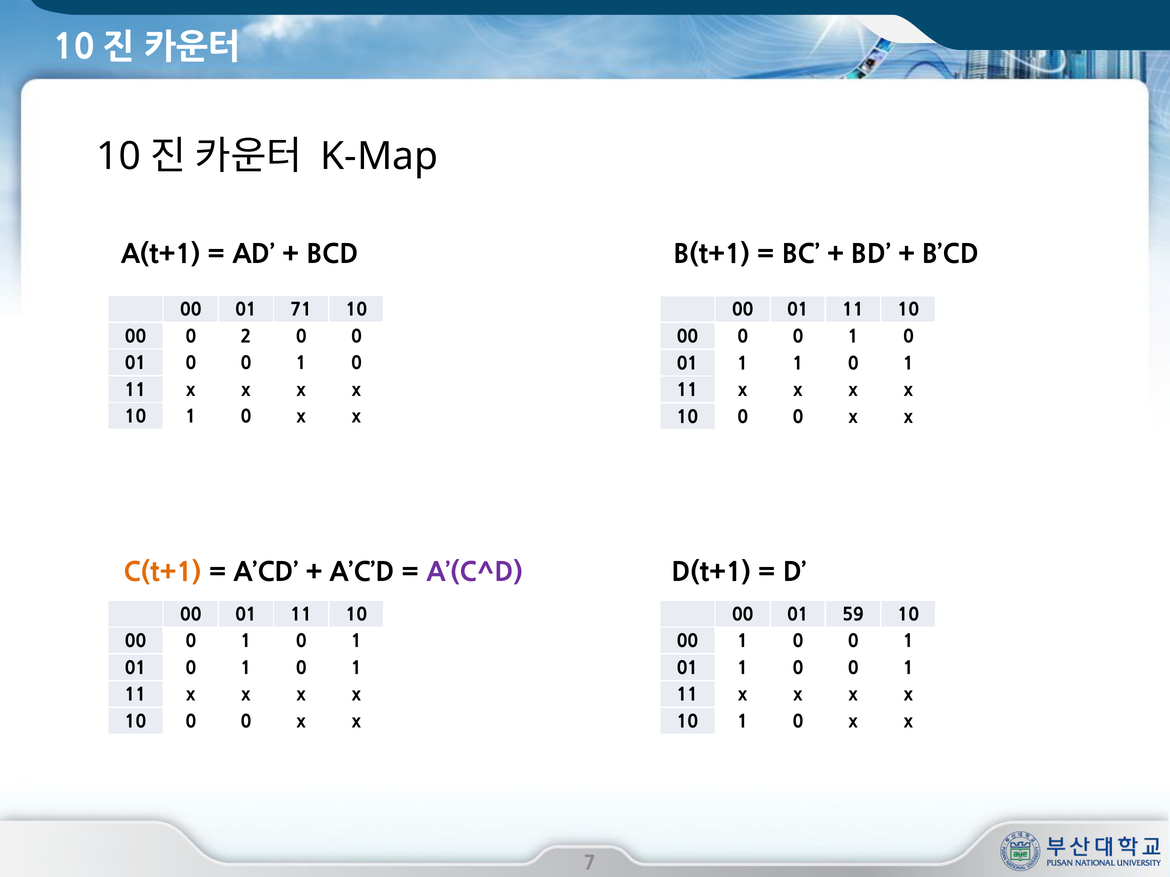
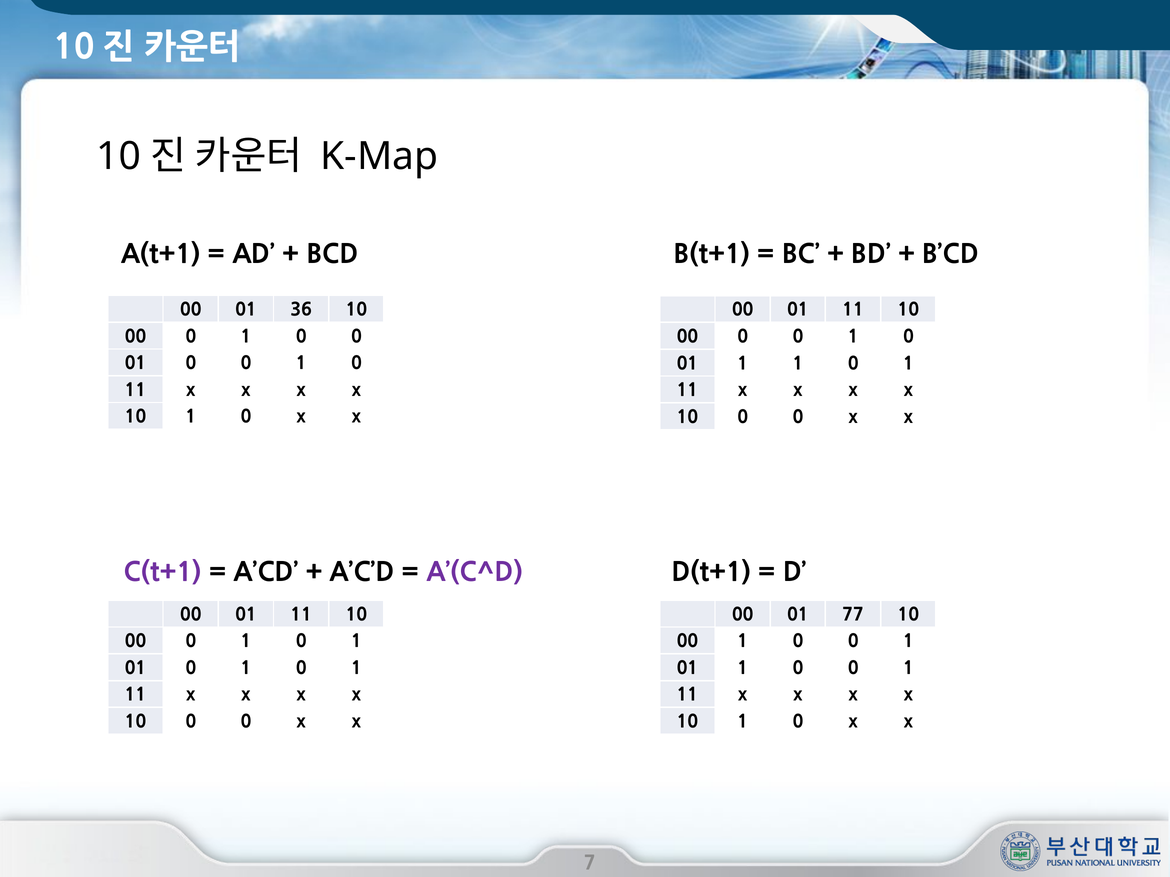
71: 71 -> 36 (301, 310)
2: 2 -> 1 (246, 337)
C(t+1 colour: orange -> purple (163, 573)
59: 59 -> 77 (853, 615)
